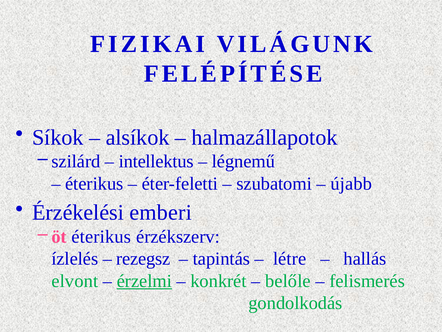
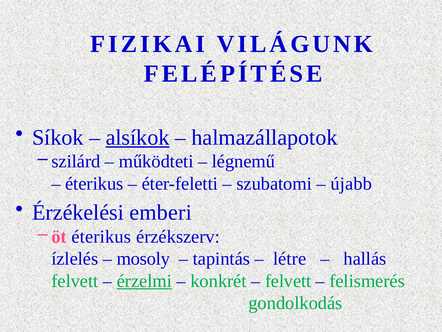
alsíkok underline: none -> present (138, 137)
intellektus: intellektus -> működteti (156, 161)
rezegsz: rezegsz -> mosoly (143, 258)
elvont: elvont -> felvett (75, 281)
belőle: belőle -> felvett (288, 281)
